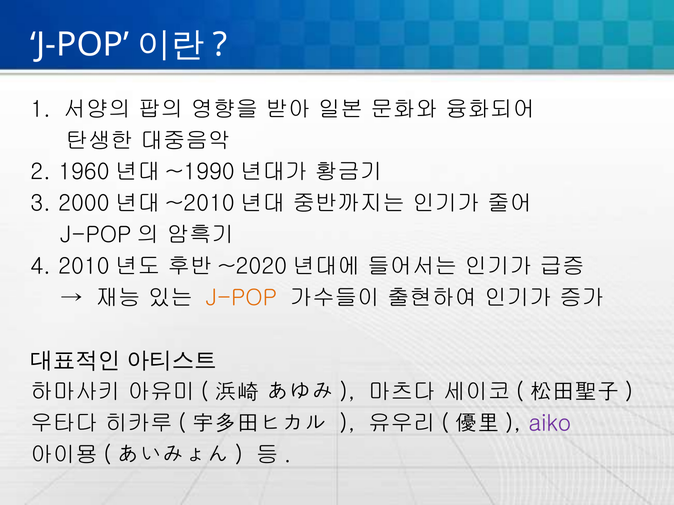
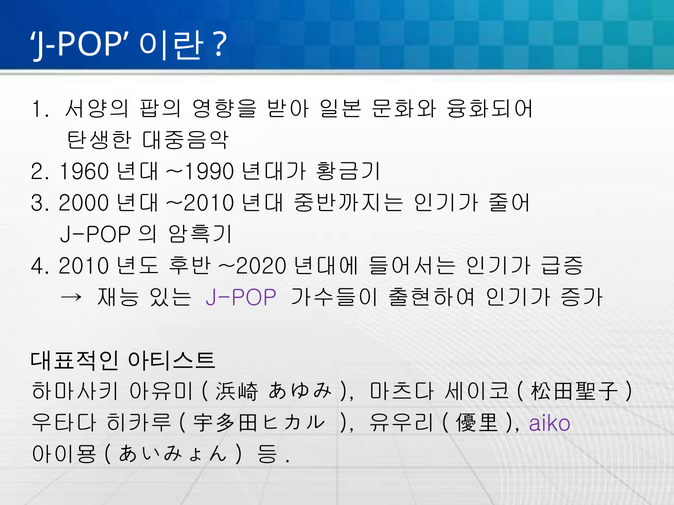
J-POP colour: orange -> purple (241, 298)
